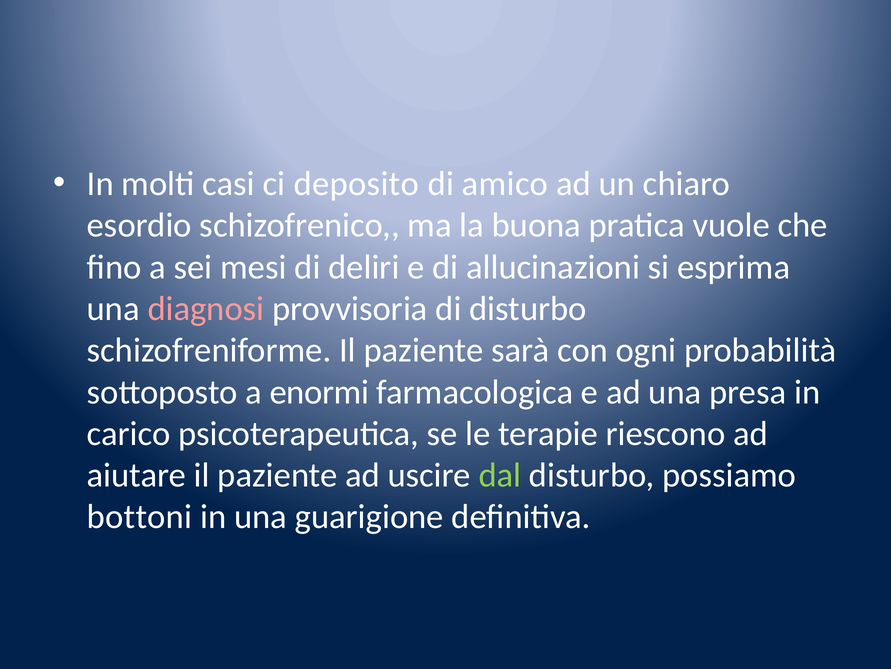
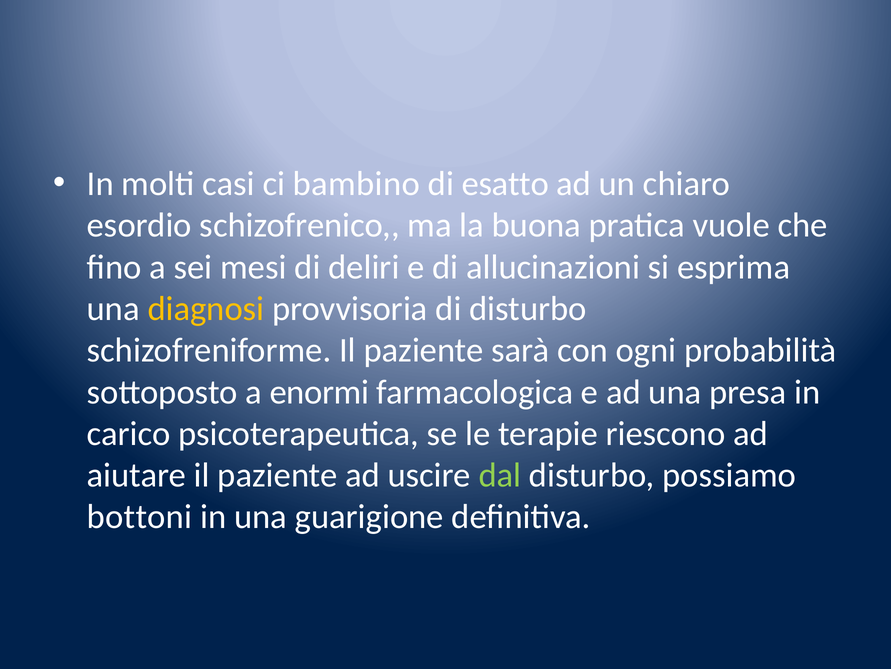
deposito: deposito -> bambino (356, 184)
amico: amico -> esatto (505, 184)
diagnosi colour: pink -> yellow (206, 308)
